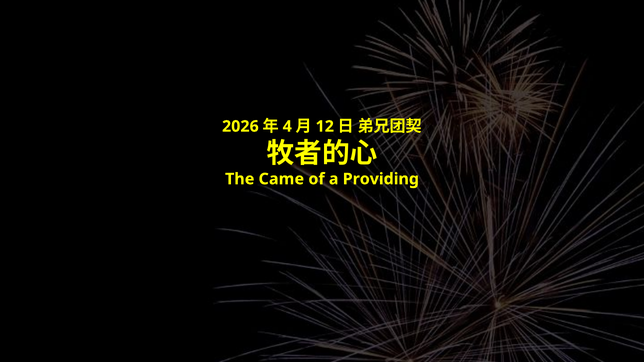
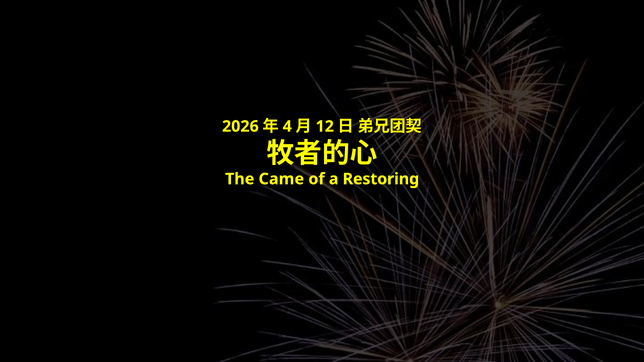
Providing: Providing -> Restoring (381, 179)
